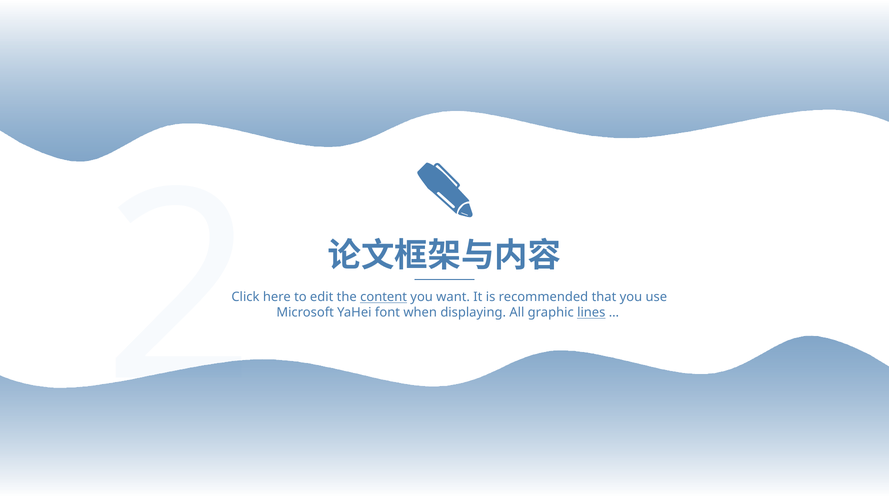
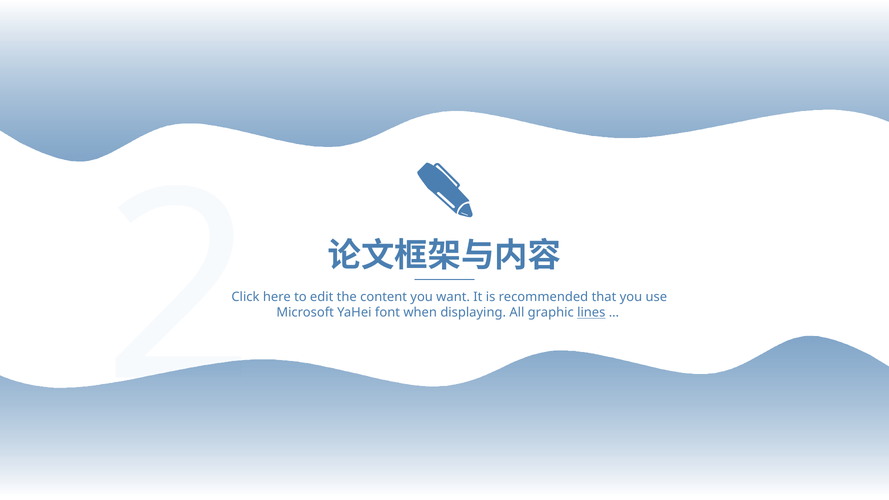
content underline: present -> none (384, 297)
